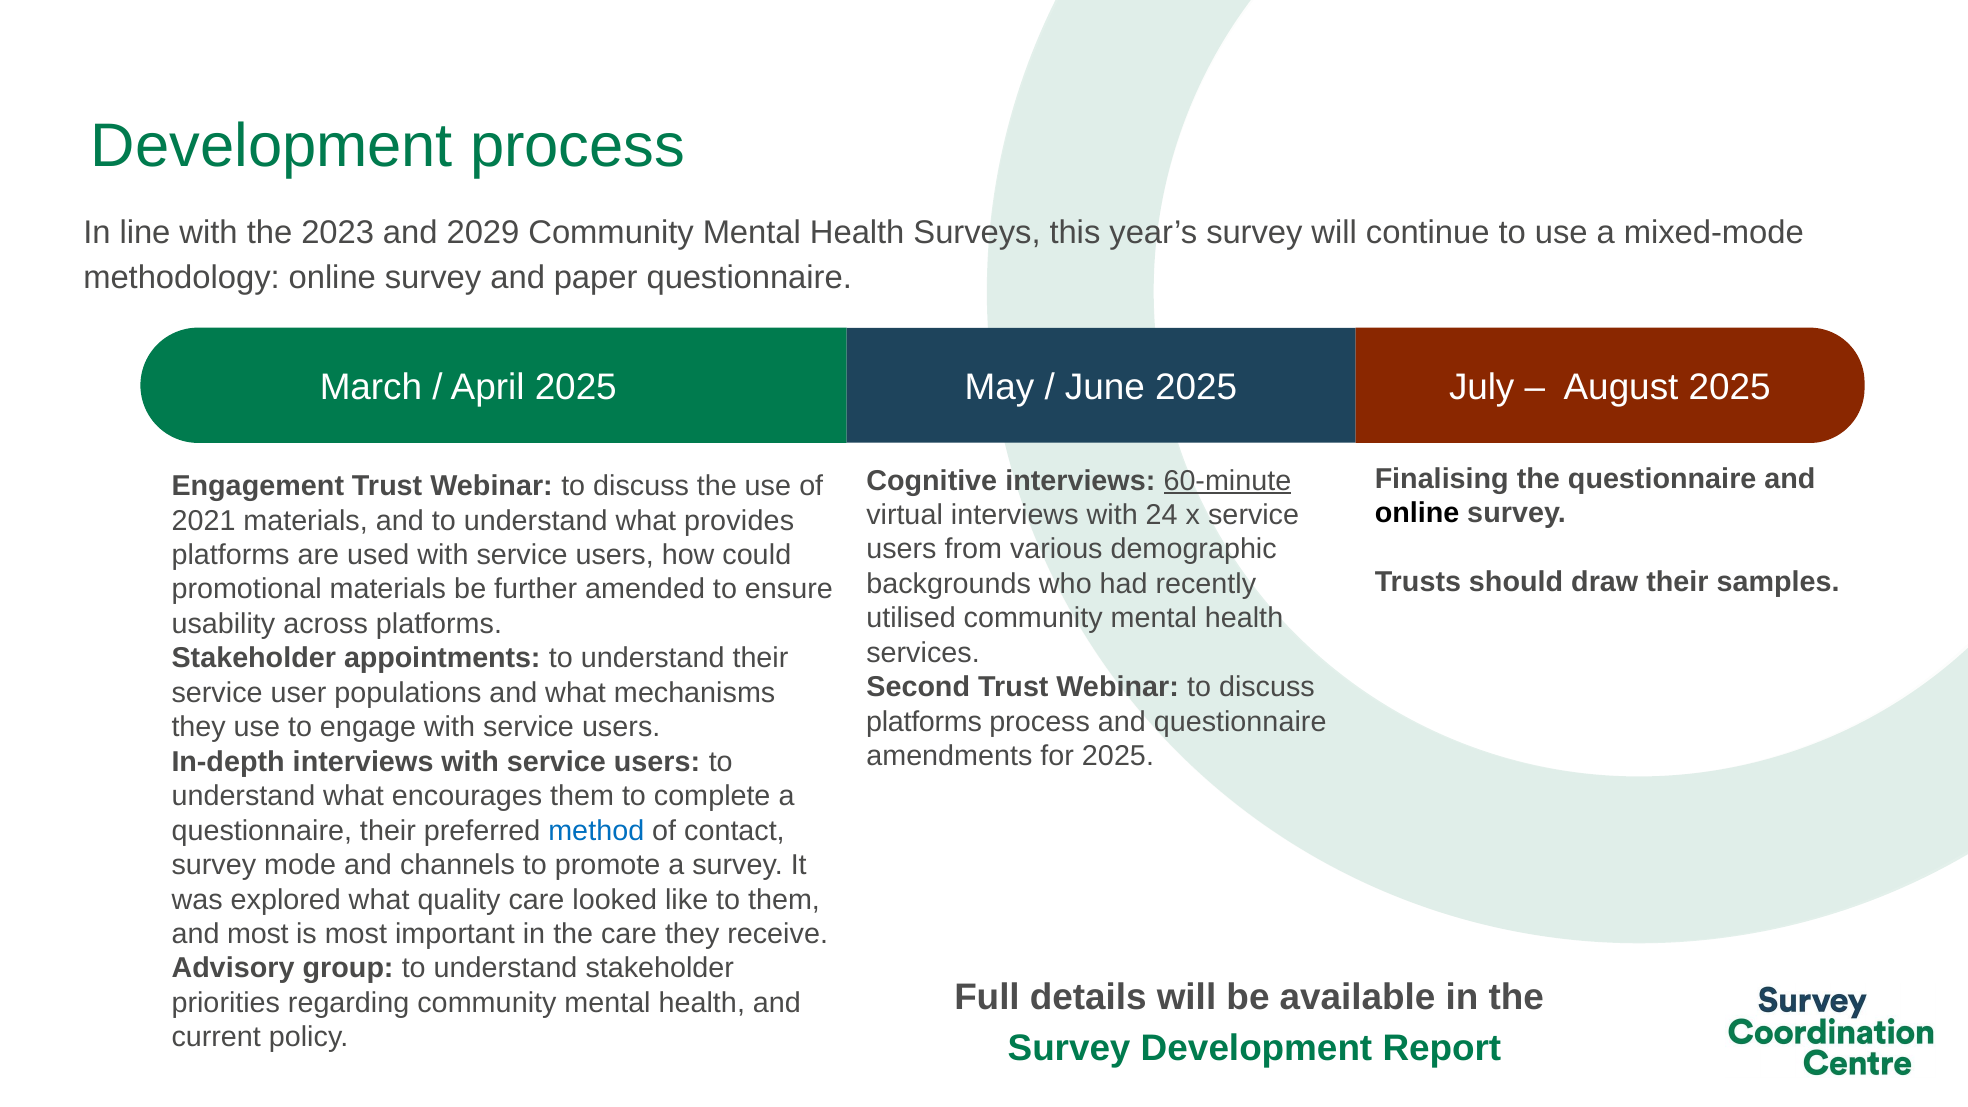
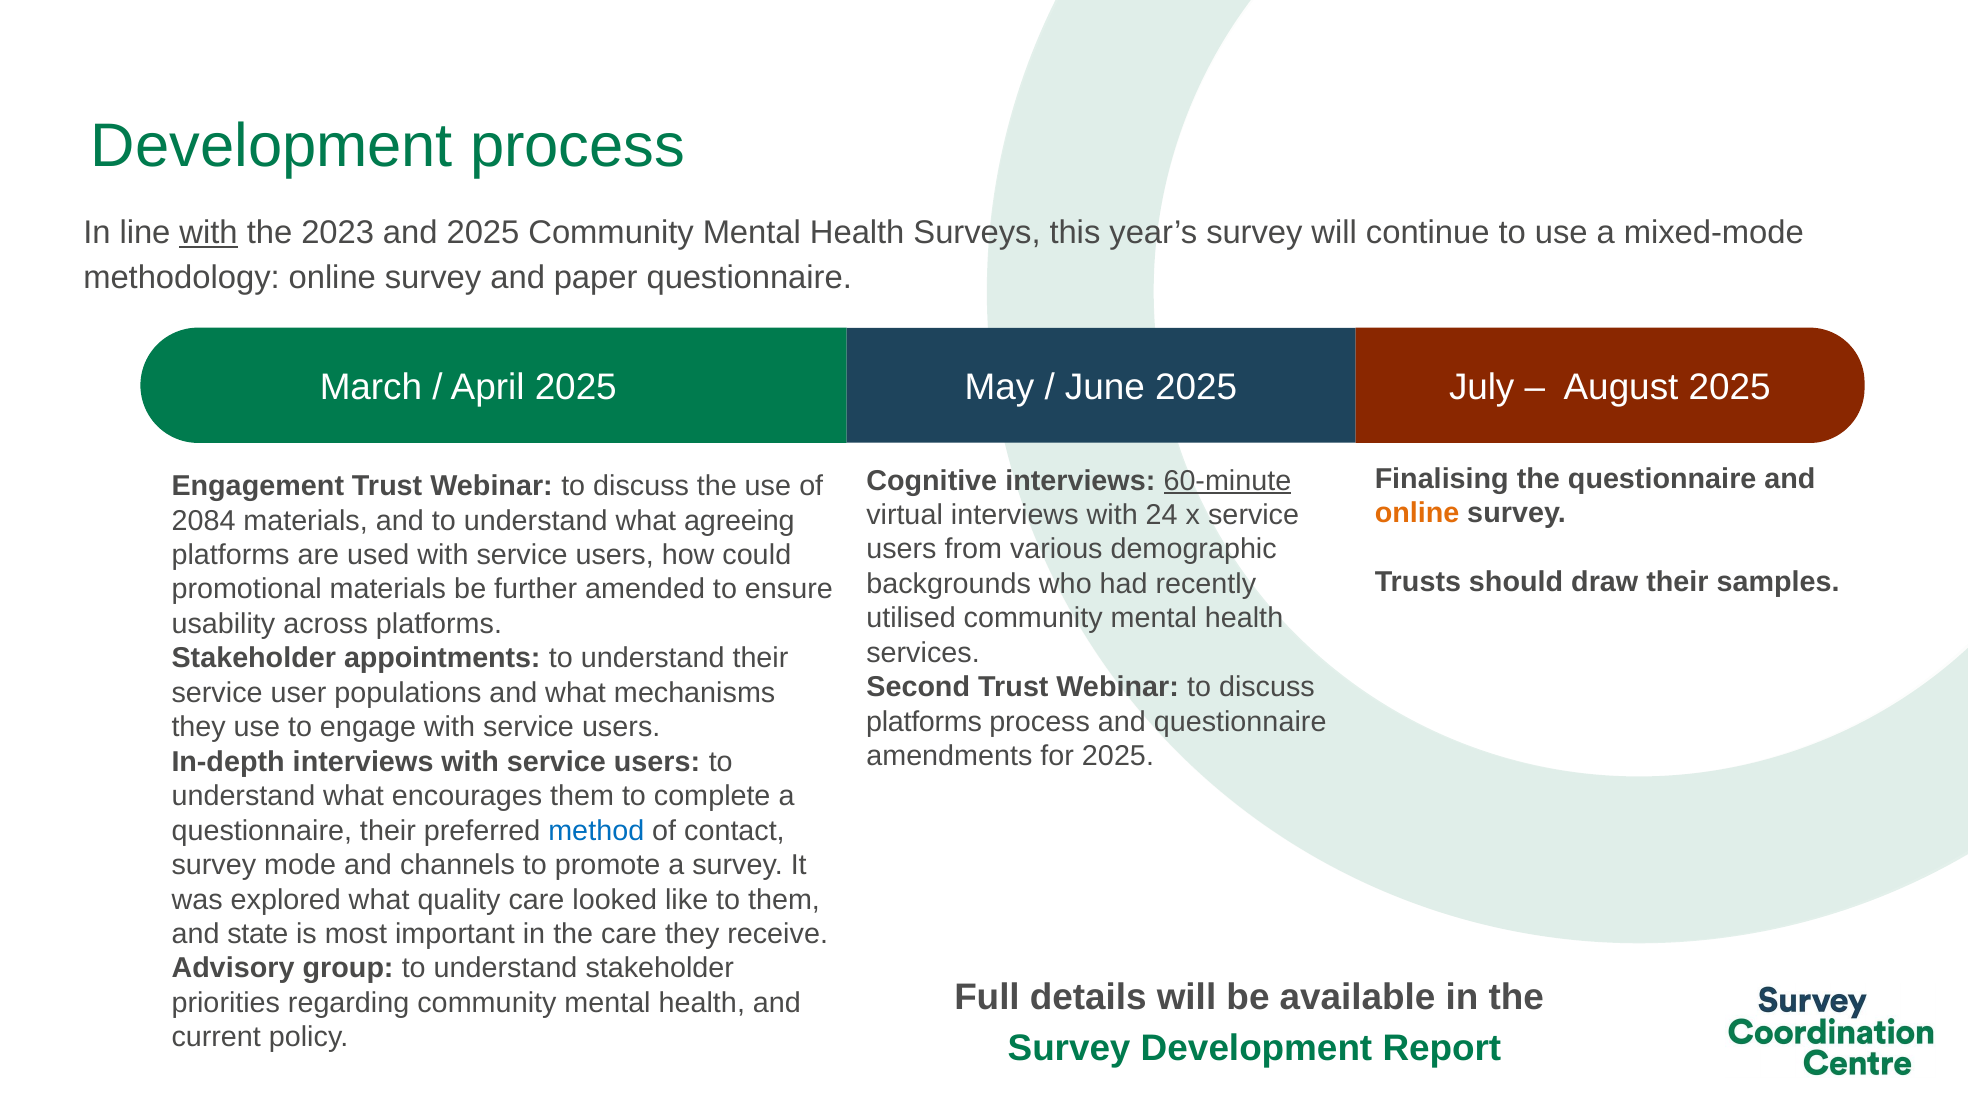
with underline: none -> present (209, 233)
and 2029: 2029 -> 2025 (483, 233)
online colour: black -> orange (1417, 513)
2021: 2021 -> 2084 (204, 521)
provides: provides -> agreeing (739, 521)
and most: most -> state (258, 934)
